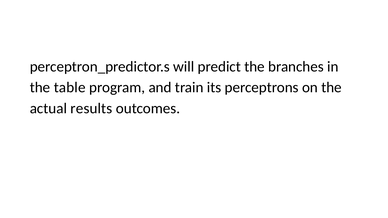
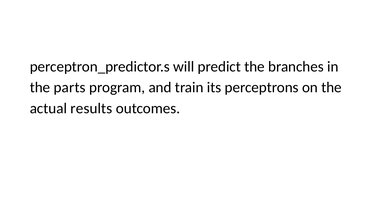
table: table -> parts (70, 88)
